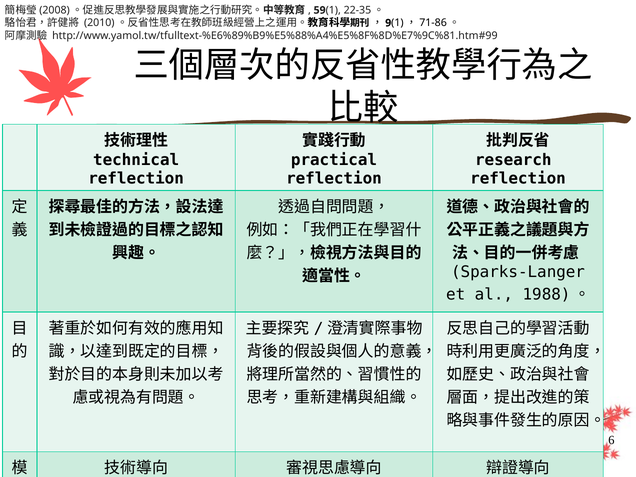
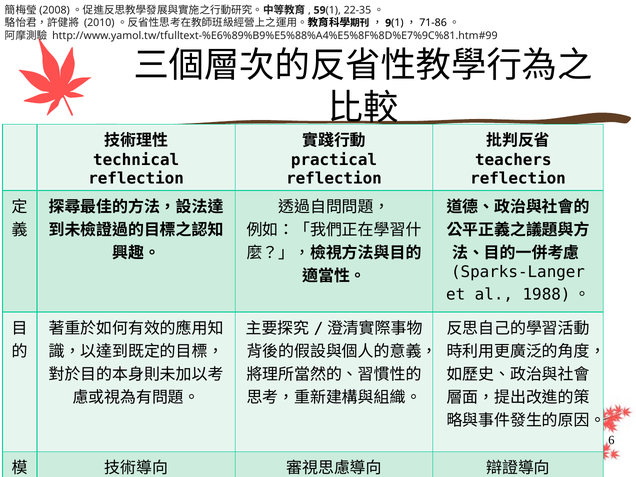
research: research -> teachers (513, 160)
